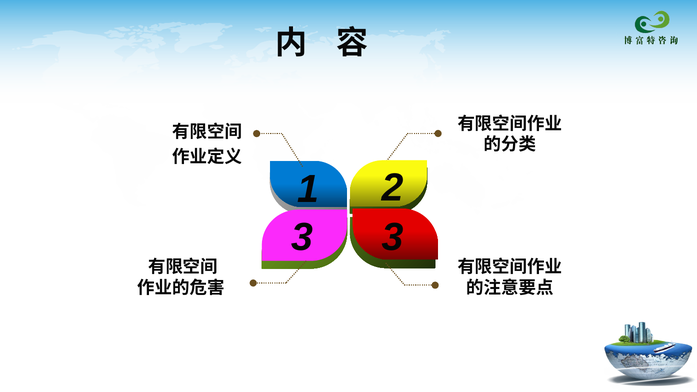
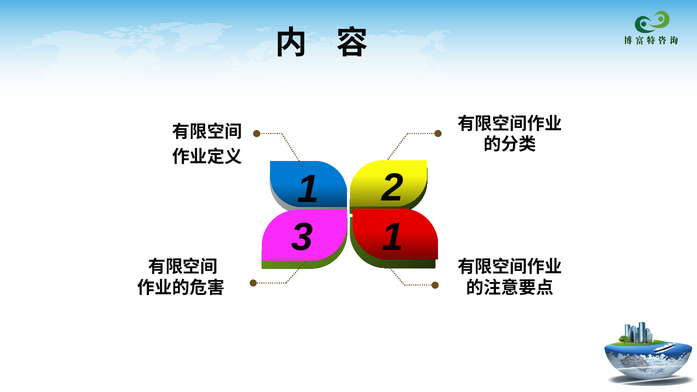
3 3: 3 -> 1 (393, 237)
